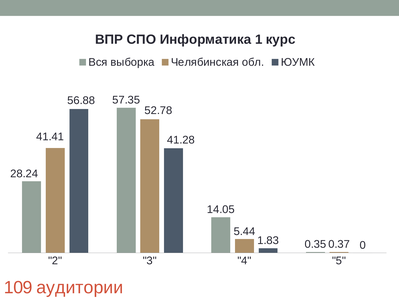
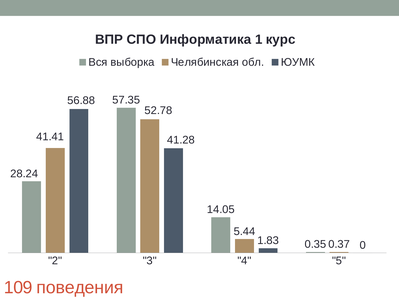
аудитории: аудитории -> поведения (80, 288)
